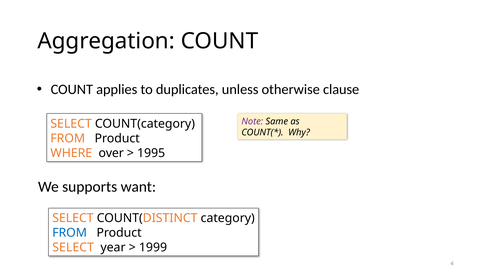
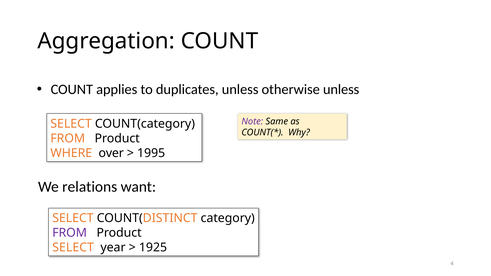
otherwise clause: clause -> unless (341, 90)
supports: supports -> relations (90, 187)
FROM colour: blue -> purple (70, 233)
1999: 1999 -> 1925 (153, 248)
